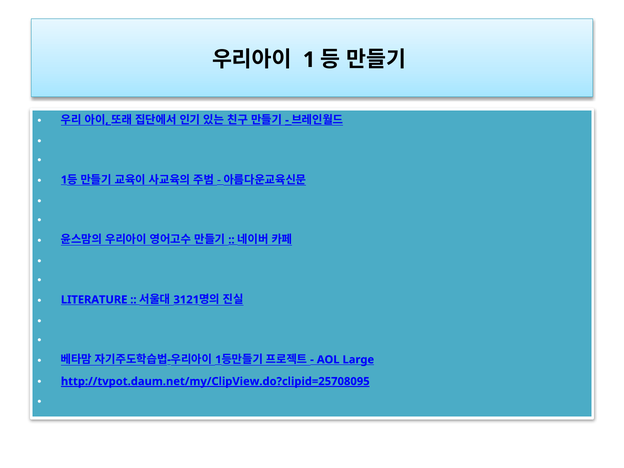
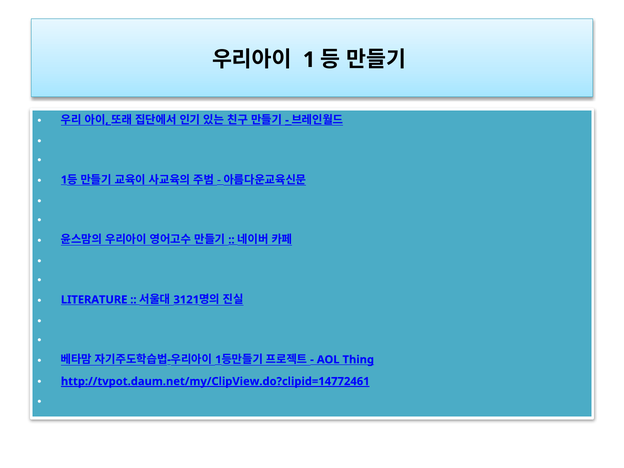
Large: Large -> Thing (358, 360)
http://tvpot.daum.net/my/ClipView.do?clipid=25708095: http://tvpot.daum.net/my/ClipView.do?clipid=25708095 -> http://tvpot.daum.net/my/ClipView.do?clipid=14772461 (215, 381)
